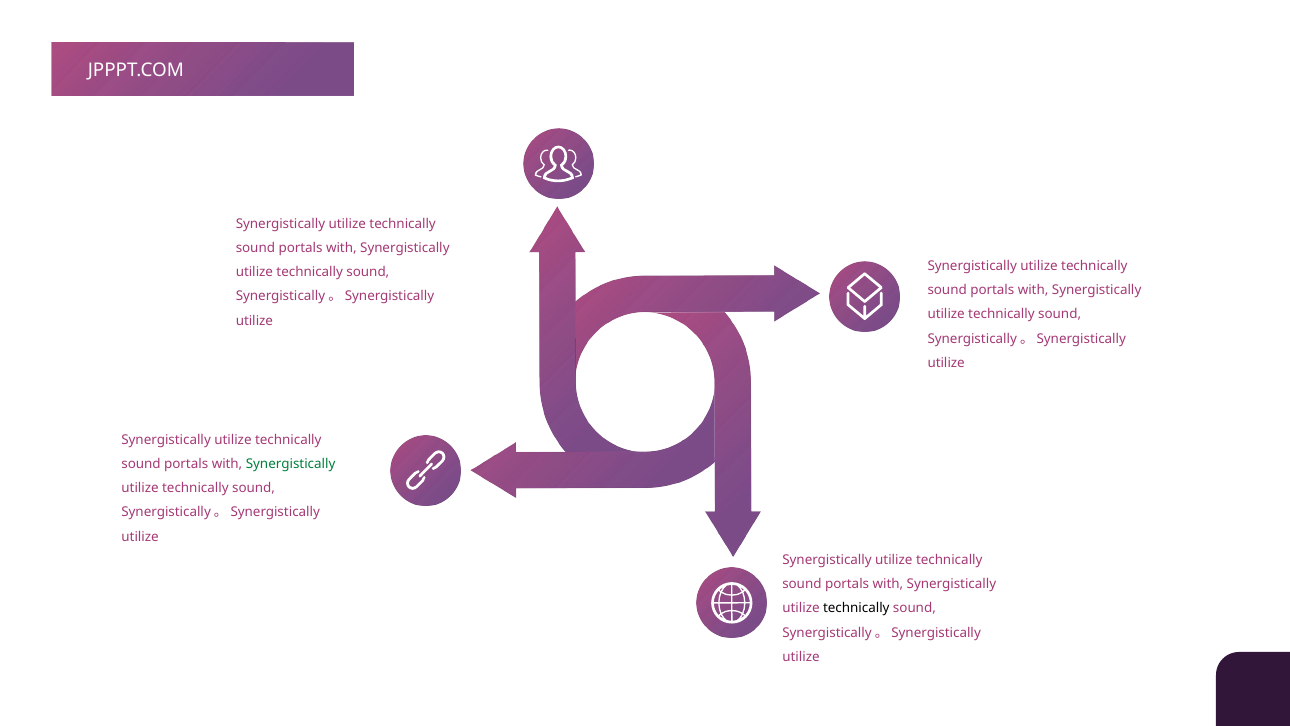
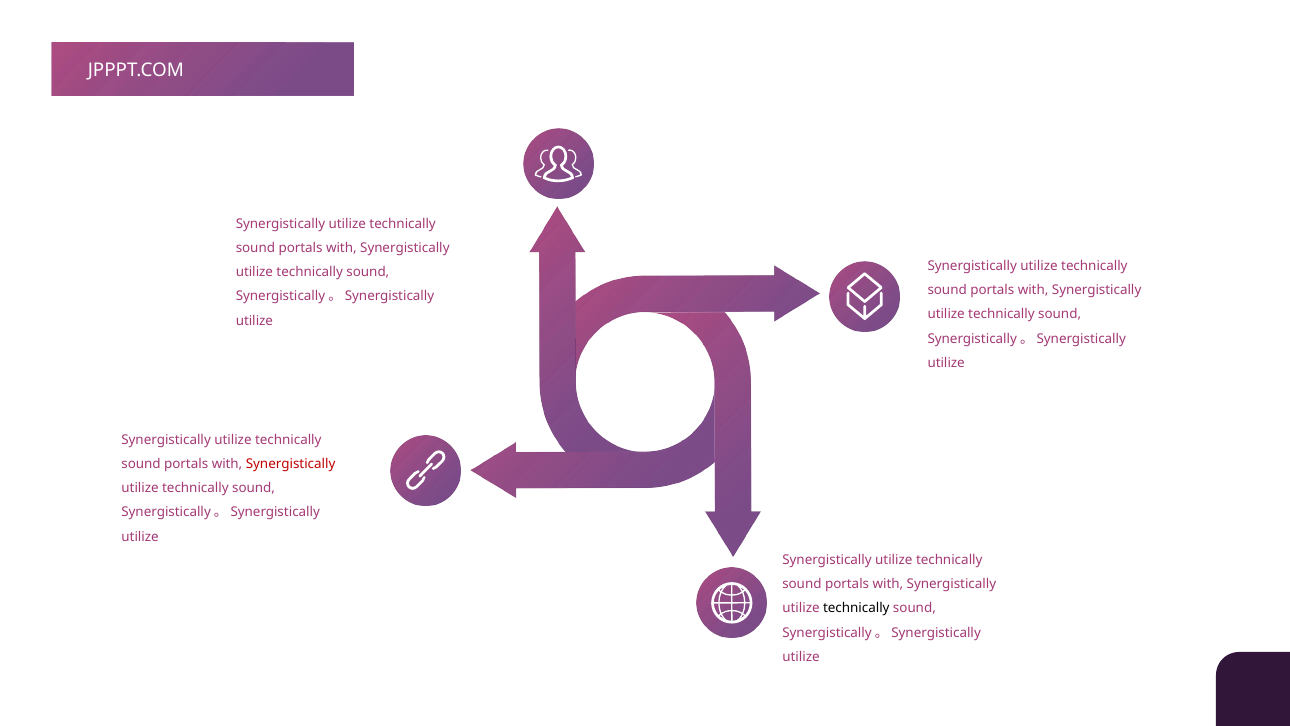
Synergistically colour: green -> red (291, 464)
